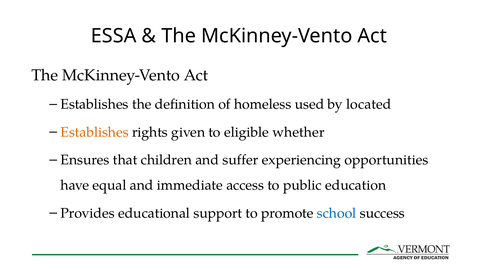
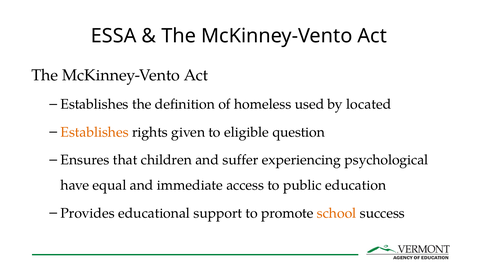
whether: whether -> question (299, 132)
opportunities: opportunities -> psychological (386, 160)
school colour: blue -> orange (337, 213)
